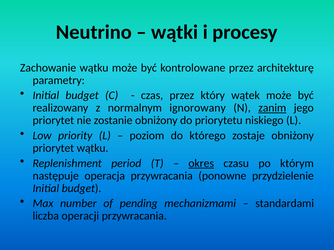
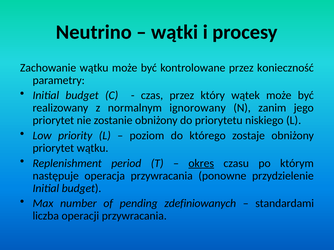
architekturę: architekturę -> konieczność (285, 68)
zanim underline: present -> none (272, 108)
mechanizmami: mechanizmami -> zdefiniowanych (200, 204)
